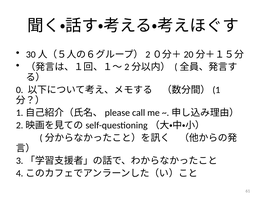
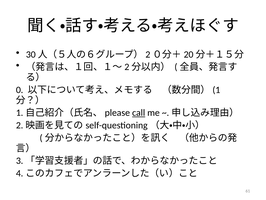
call underline: none -> present (139, 113)
